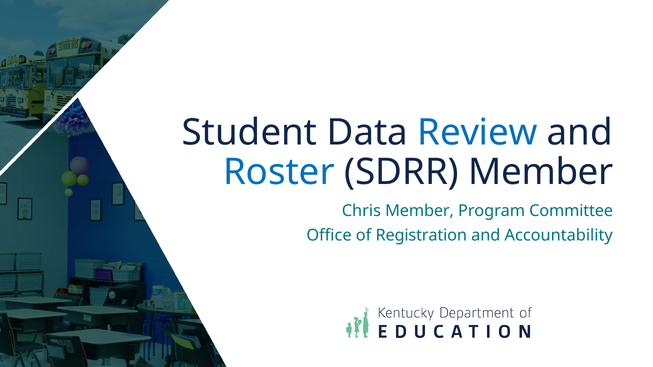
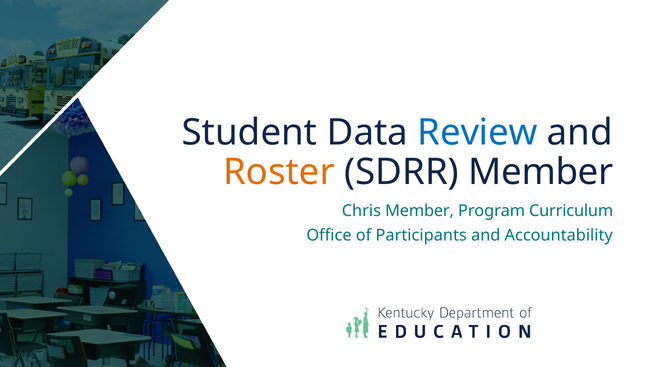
Roster colour: blue -> orange (279, 172)
Committee: Committee -> Curriculum (571, 211)
Registration: Registration -> Participants (421, 235)
